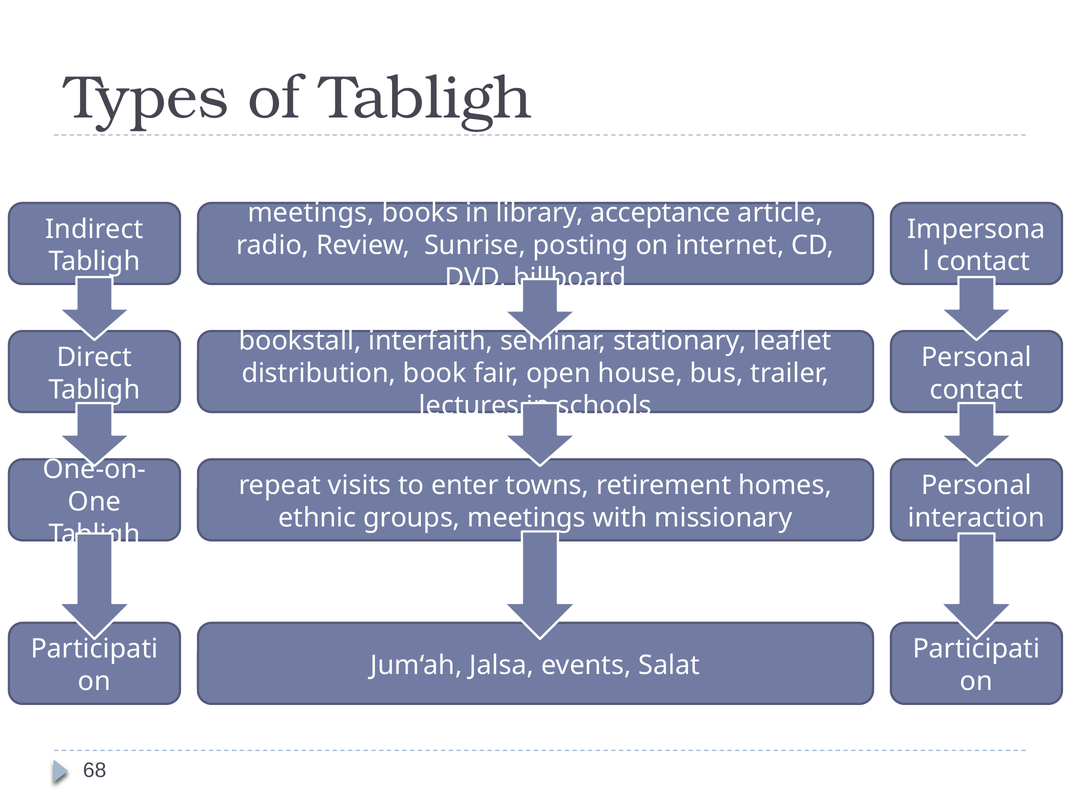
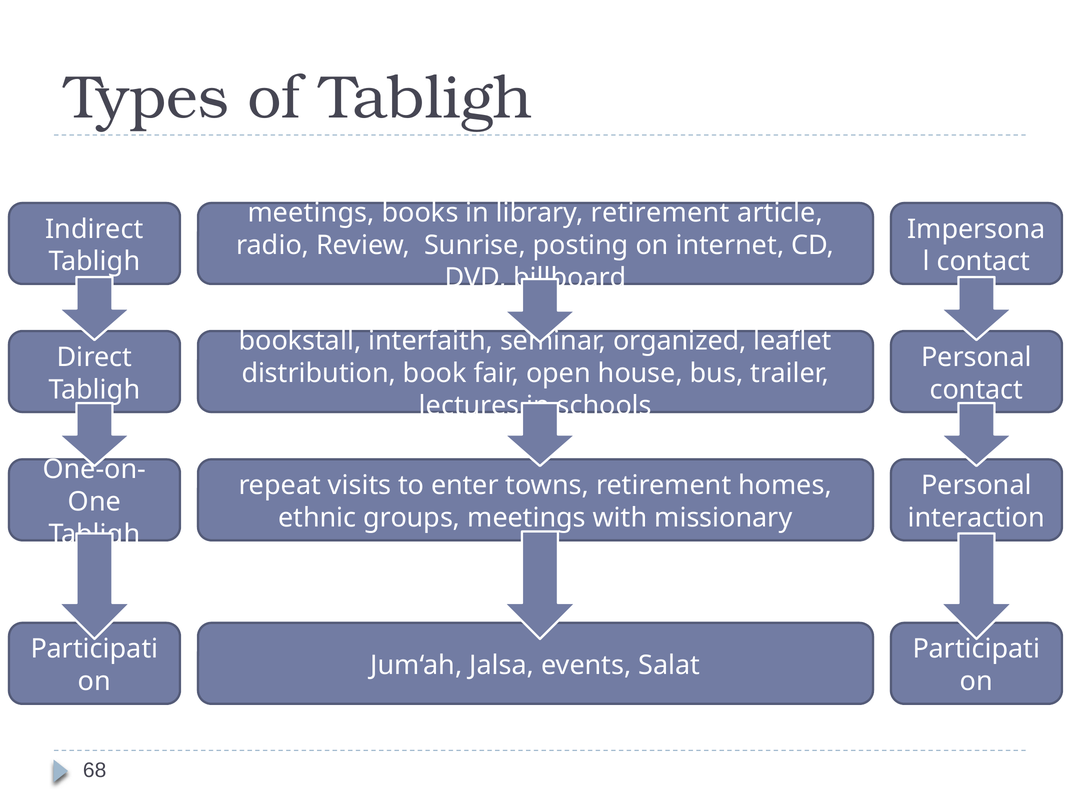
library acceptance: acceptance -> retirement (660, 213)
stationary: stationary -> organized (680, 341)
